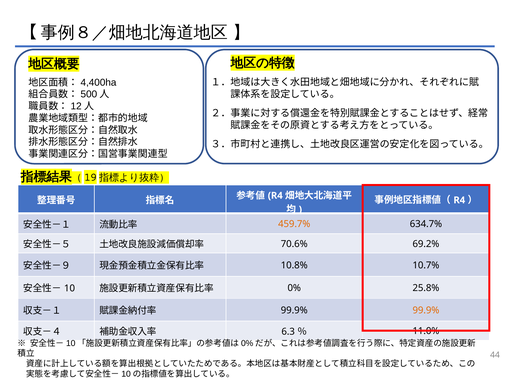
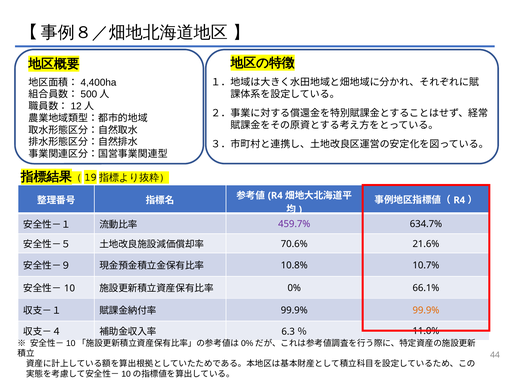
459.7% colour: orange -> purple (294, 224)
69.2%: 69.2% -> 21.6% (426, 244)
25.8%: 25.8% -> 66.1% (426, 288)
